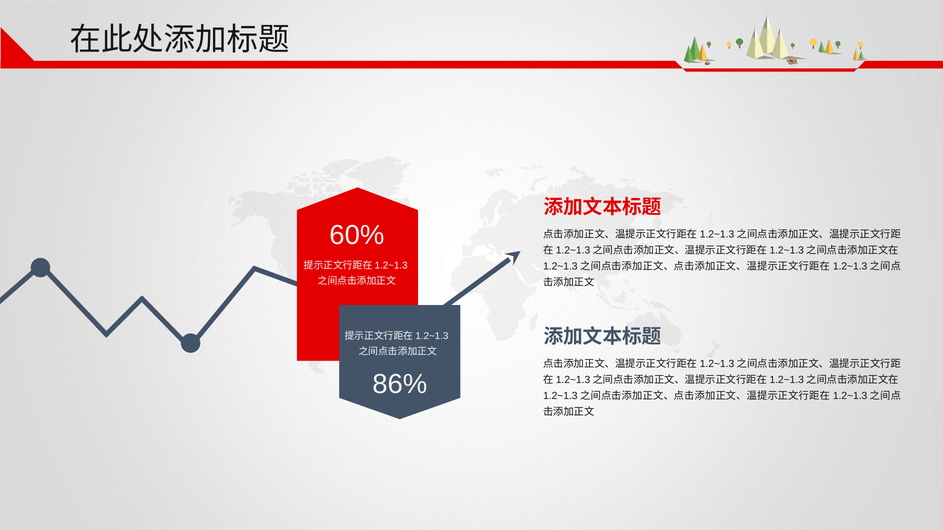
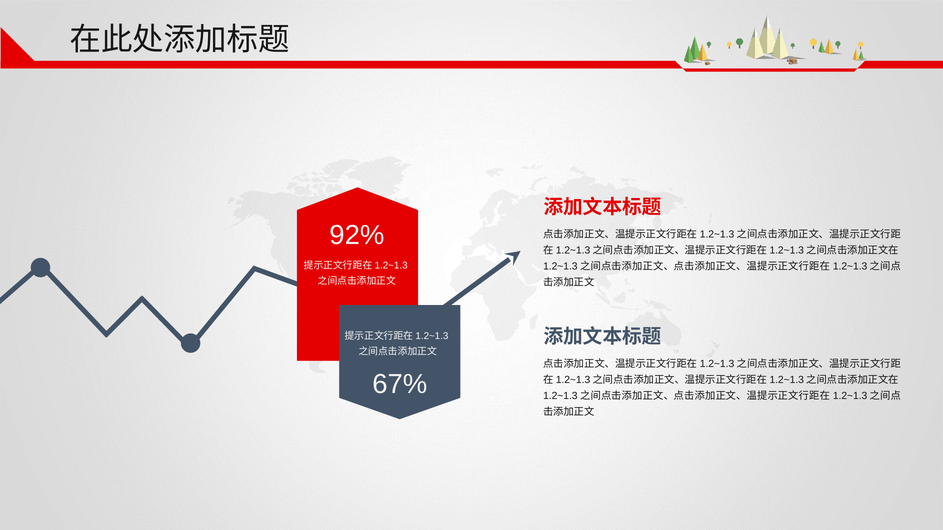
60%: 60% -> 92% (357, 235)
86%: 86% -> 67% (400, 384)
